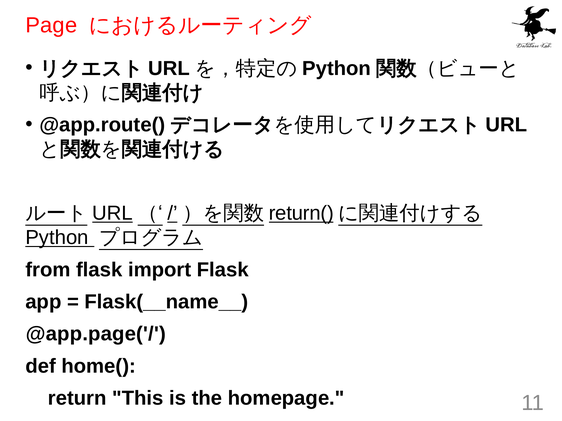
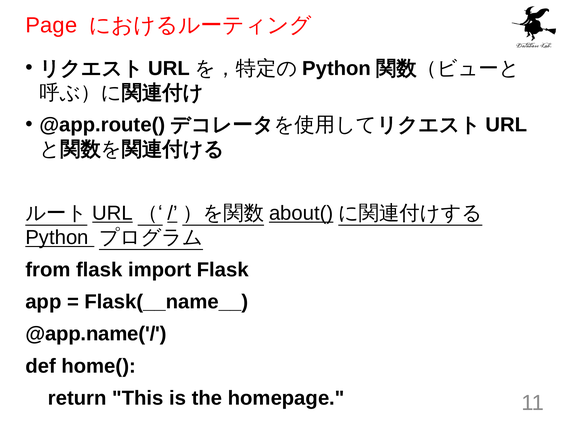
return(: return( -> about( (301, 214)
@app.page('/: @app.page('/ -> @app.name('/ (96, 334)
